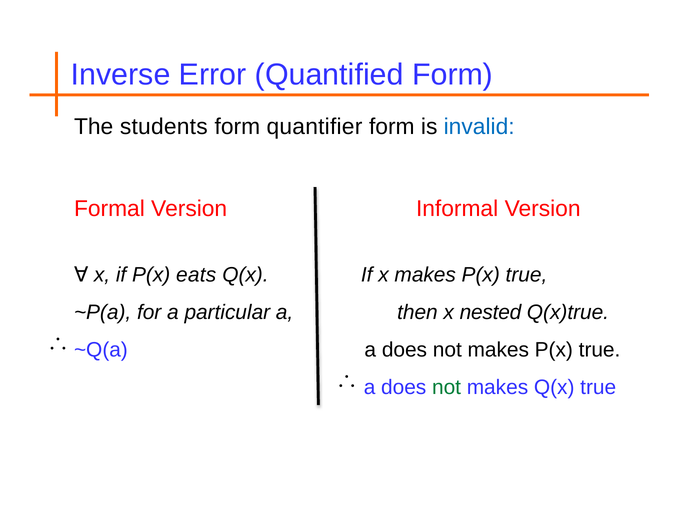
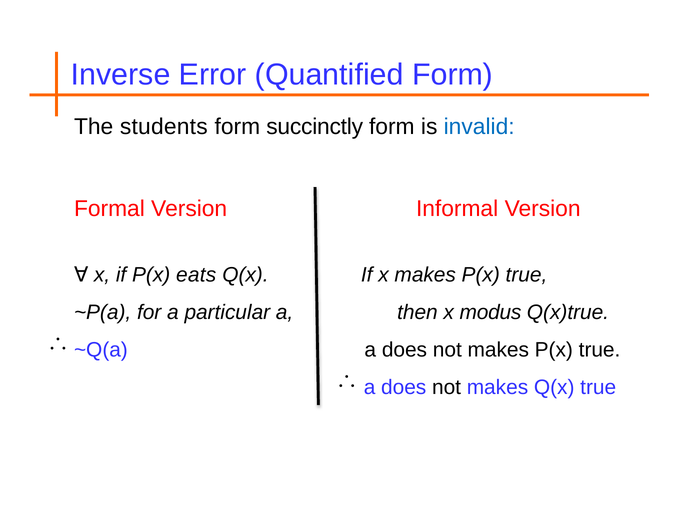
quantifier: quantifier -> succinctly (315, 127)
nested: nested -> modus (491, 312)
not colour: green -> black (447, 388)
